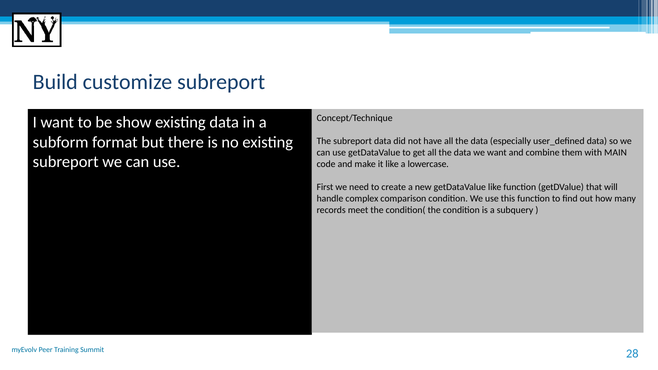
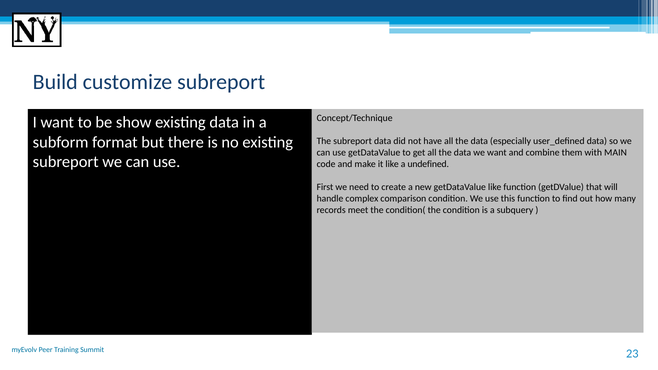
lowercase: lowercase -> undefined (428, 164)
28: 28 -> 23 (632, 354)
